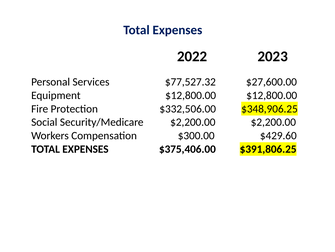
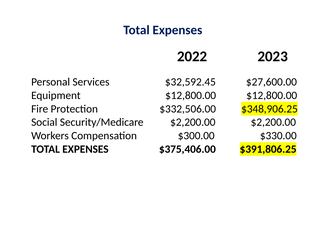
$77,527.32: $77,527.32 -> $32,592.45 (190, 82)
$429.60: $429.60 -> $330.00 (278, 135)
